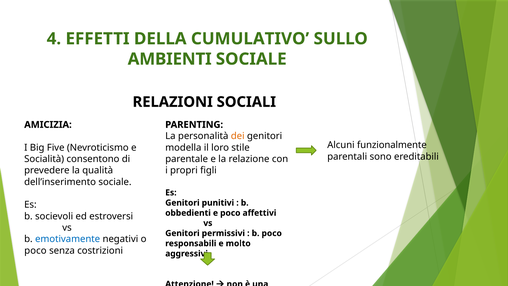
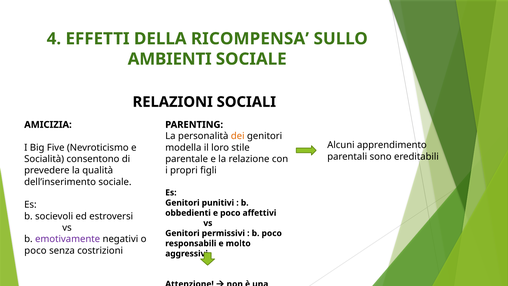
CUMULATIVO: CUMULATIVO -> RICOMPENSA (250, 39)
funzionalmente: funzionalmente -> apprendimento (392, 145)
emotivamente colour: blue -> purple (68, 239)
